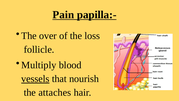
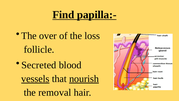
Pain: Pain -> Find (63, 15)
Multiply: Multiply -> Secreted (39, 65)
nourish underline: none -> present (84, 79)
attaches: attaches -> removal (55, 92)
